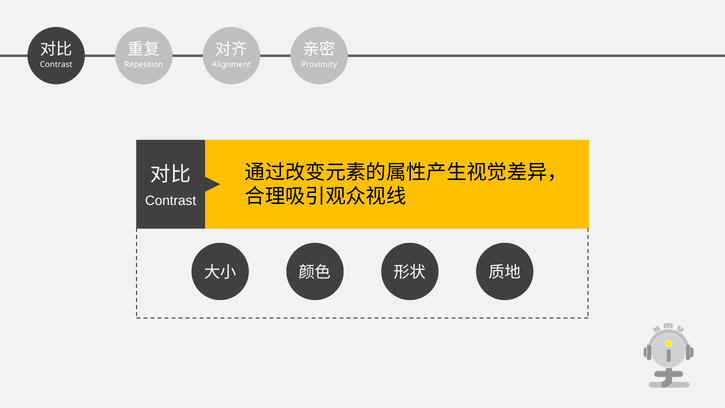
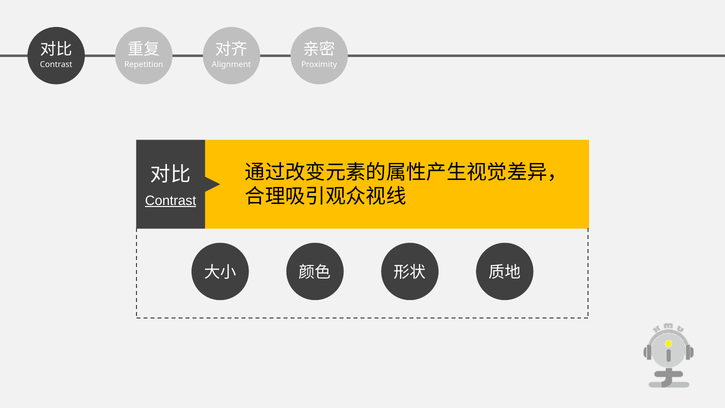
Contrast underline: none -> present (171, 201)
